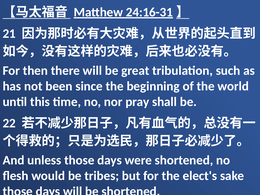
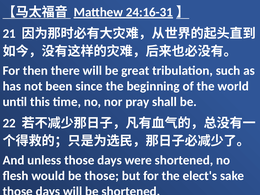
be tribes: tribes -> those (102, 176)
